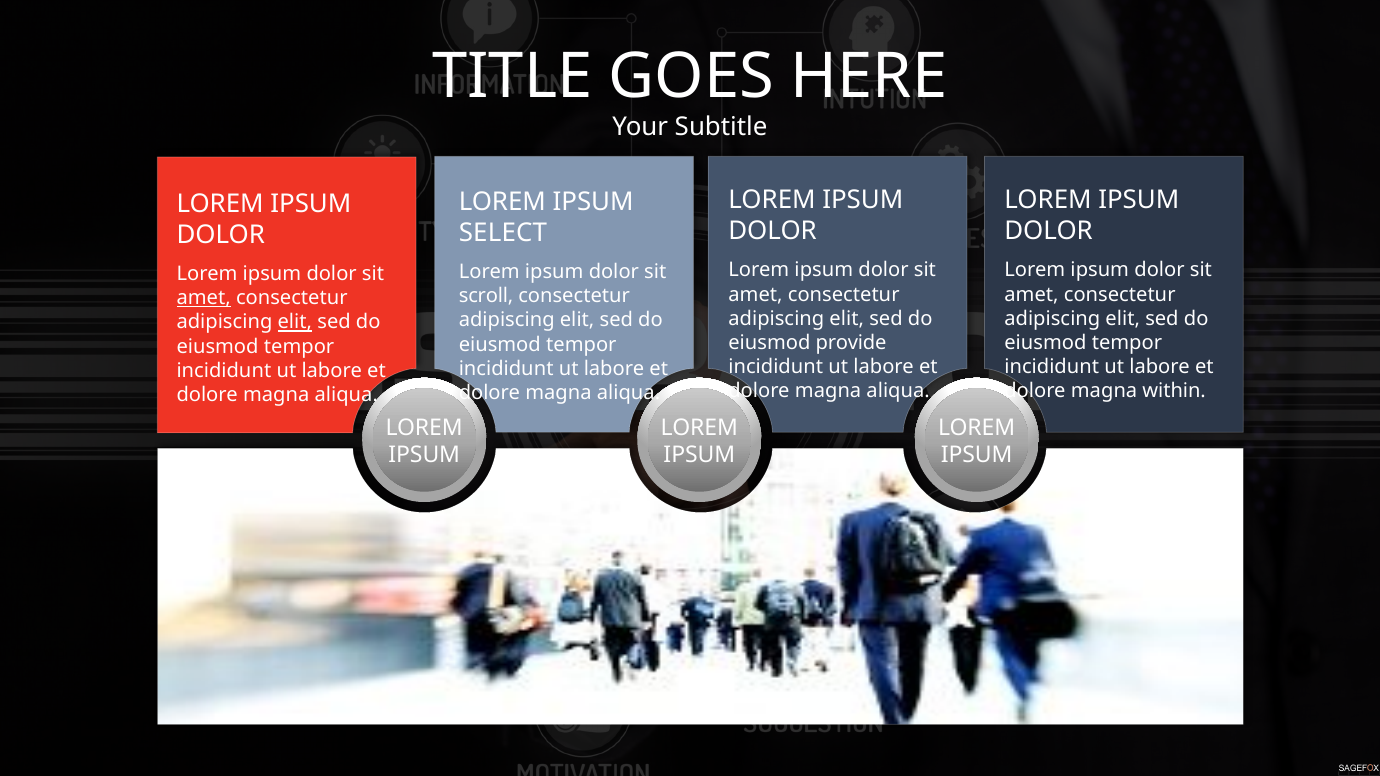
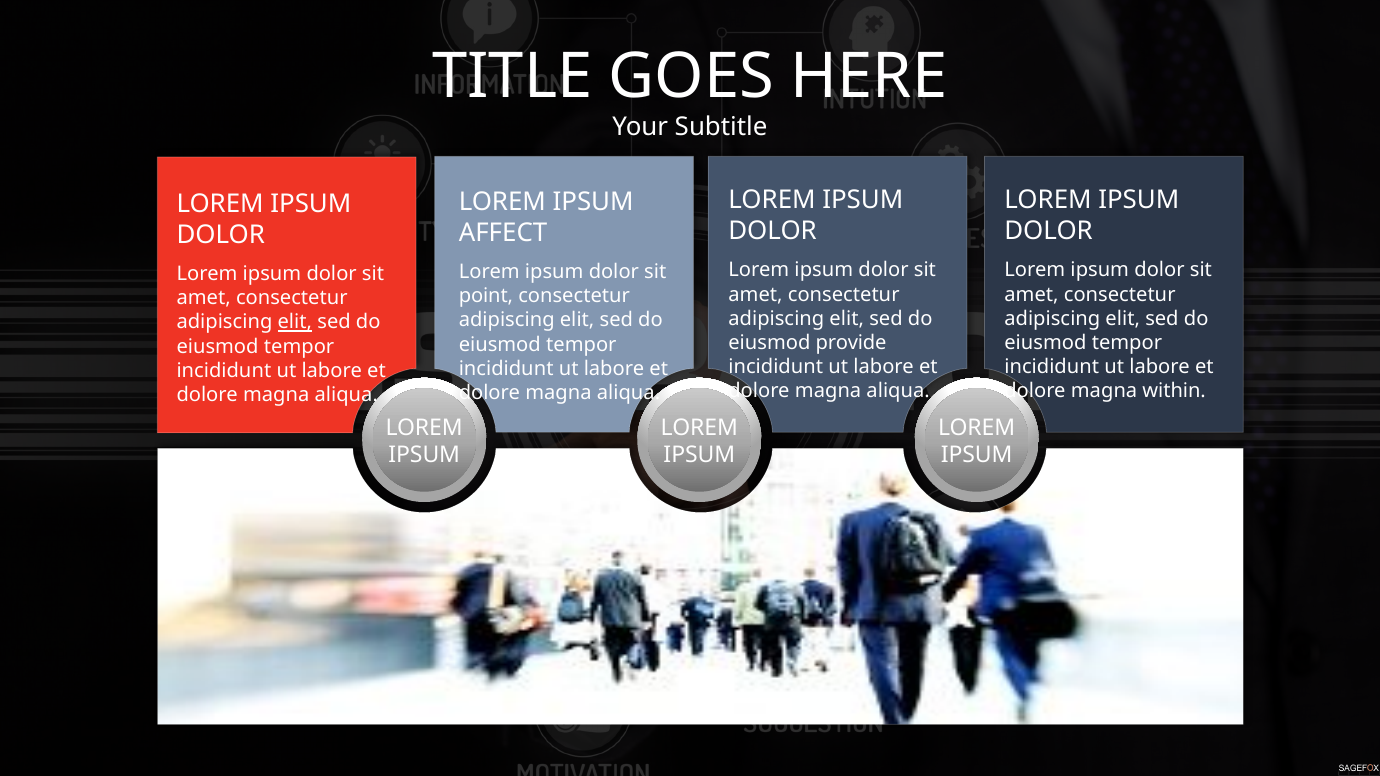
SELECT: SELECT -> AFFECT (503, 233)
scroll: scroll -> point (486, 296)
amet underline: present -> none (204, 298)
